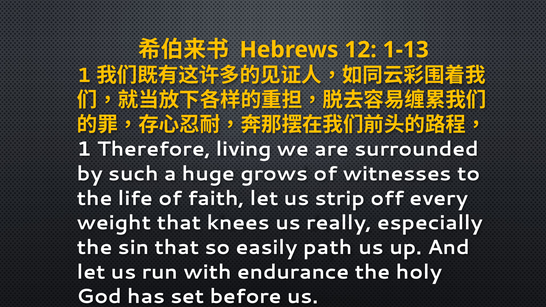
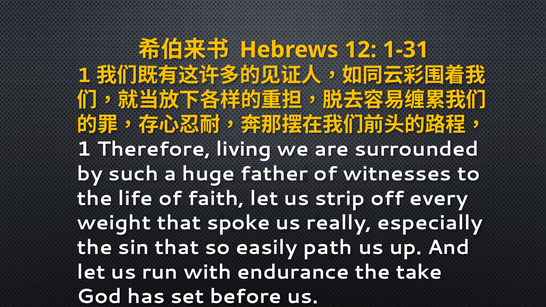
1-13: 1-13 -> 1-31 (406, 50)
grows: grows -> father (274, 174)
knees: knees -> spoke (238, 223)
holy: holy -> take (419, 272)
